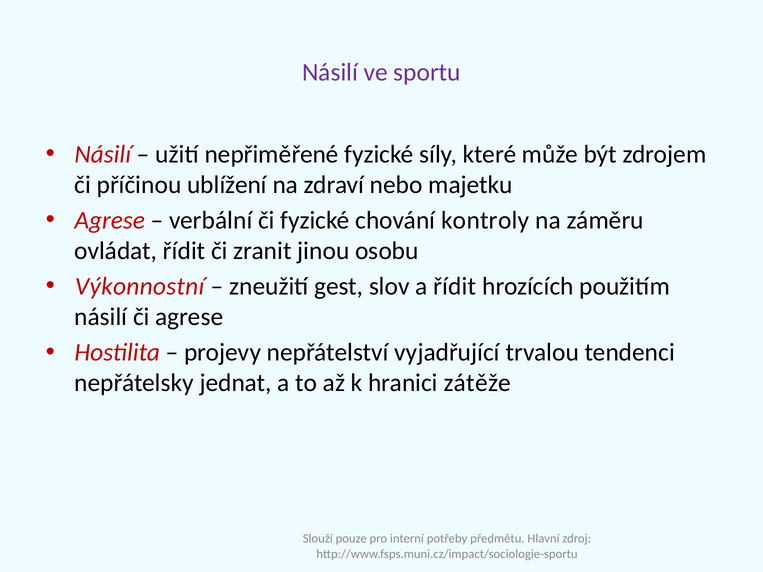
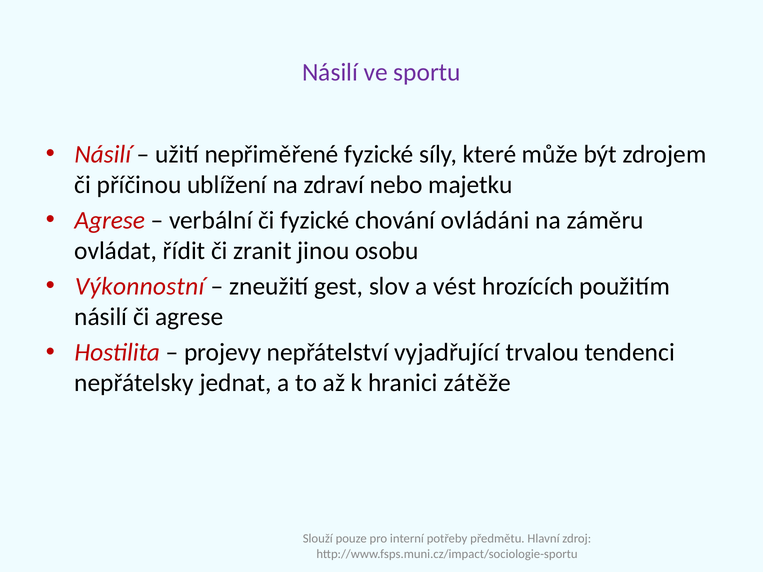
kontroly: kontroly -> ovládáni (485, 221)
a řídit: řídit -> vést (455, 287)
